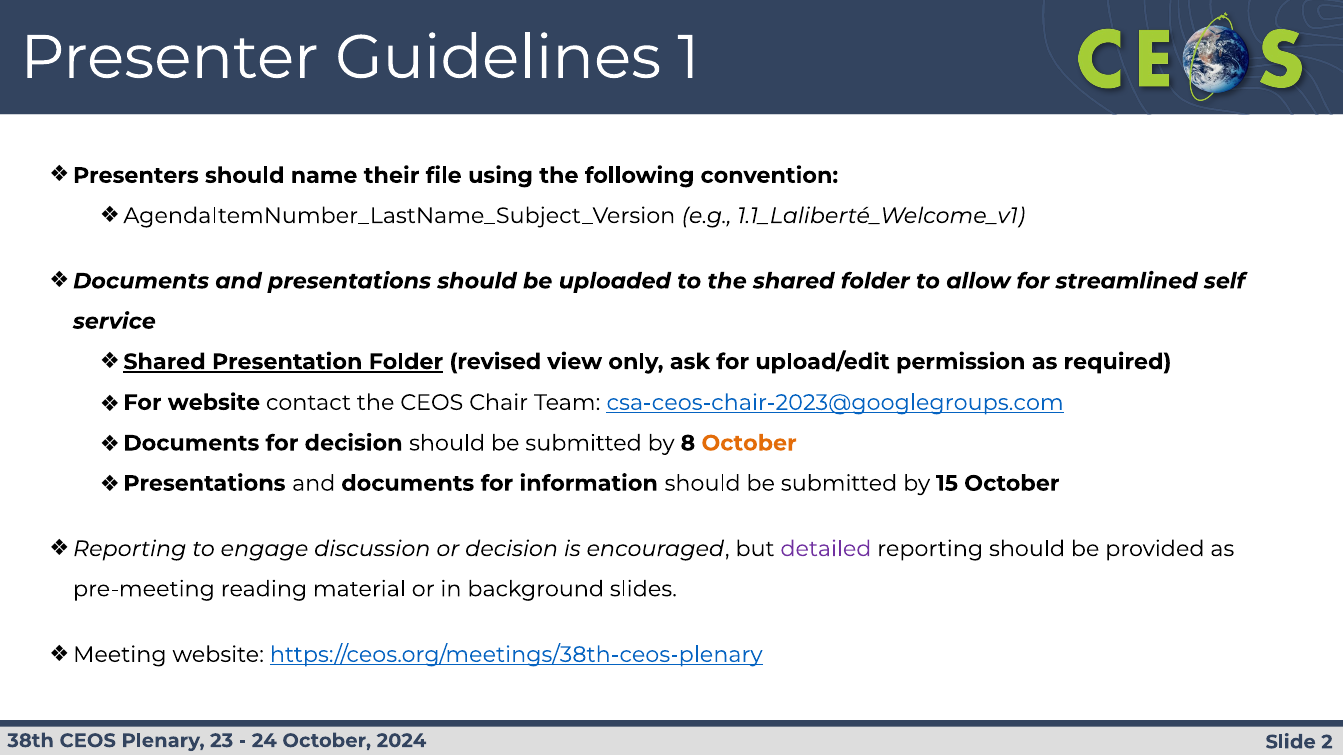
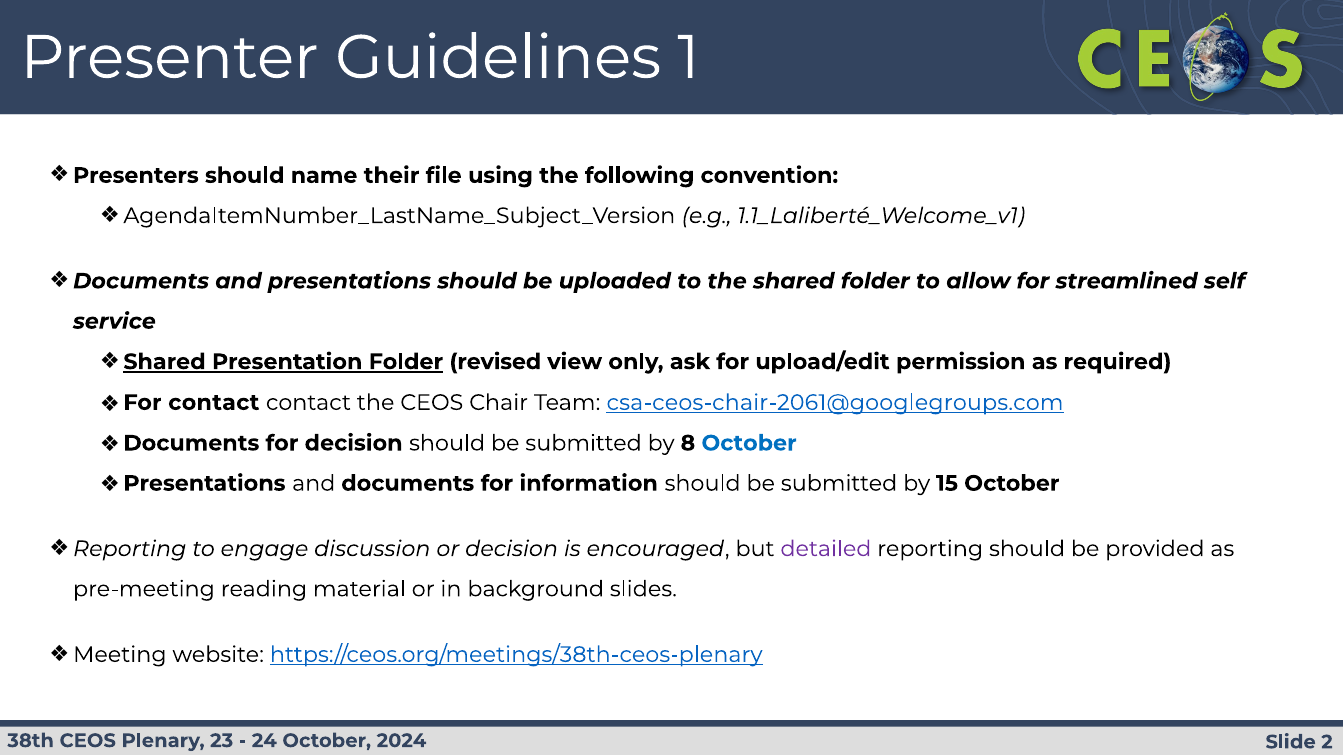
For website: website -> contact (214, 403)
csa-ceos-chair-2023@googlegroups.com: csa-ceos-chair-2023@googlegroups.com -> csa-ceos-chair-2061@googlegroups.com (835, 403)
October colour: orange -> blue (749, 443)
